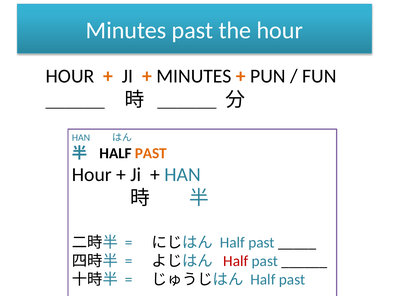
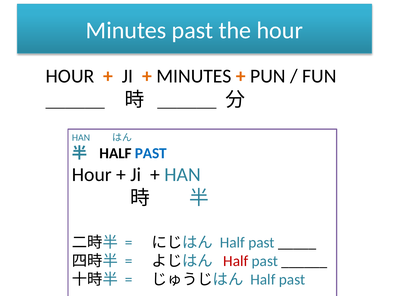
PAST colour: orange -> blue (151, 153)
